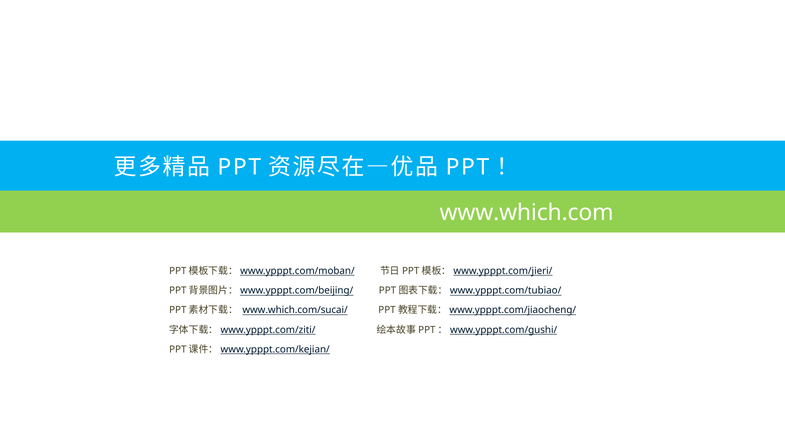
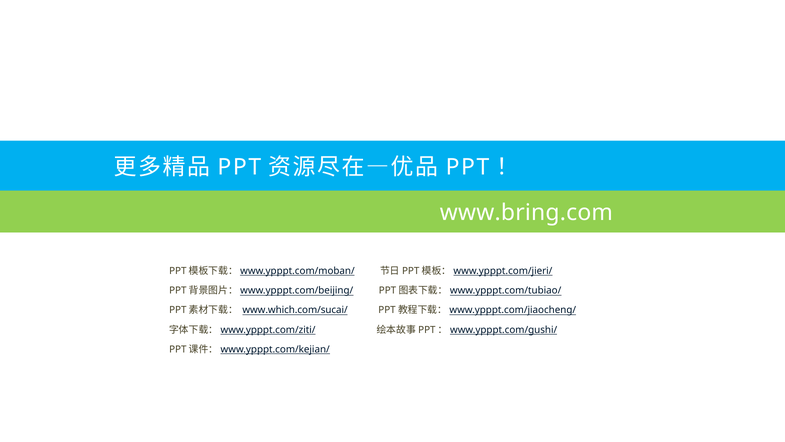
www.which.com: www.which.com -> www.bring.com (526, 213)
